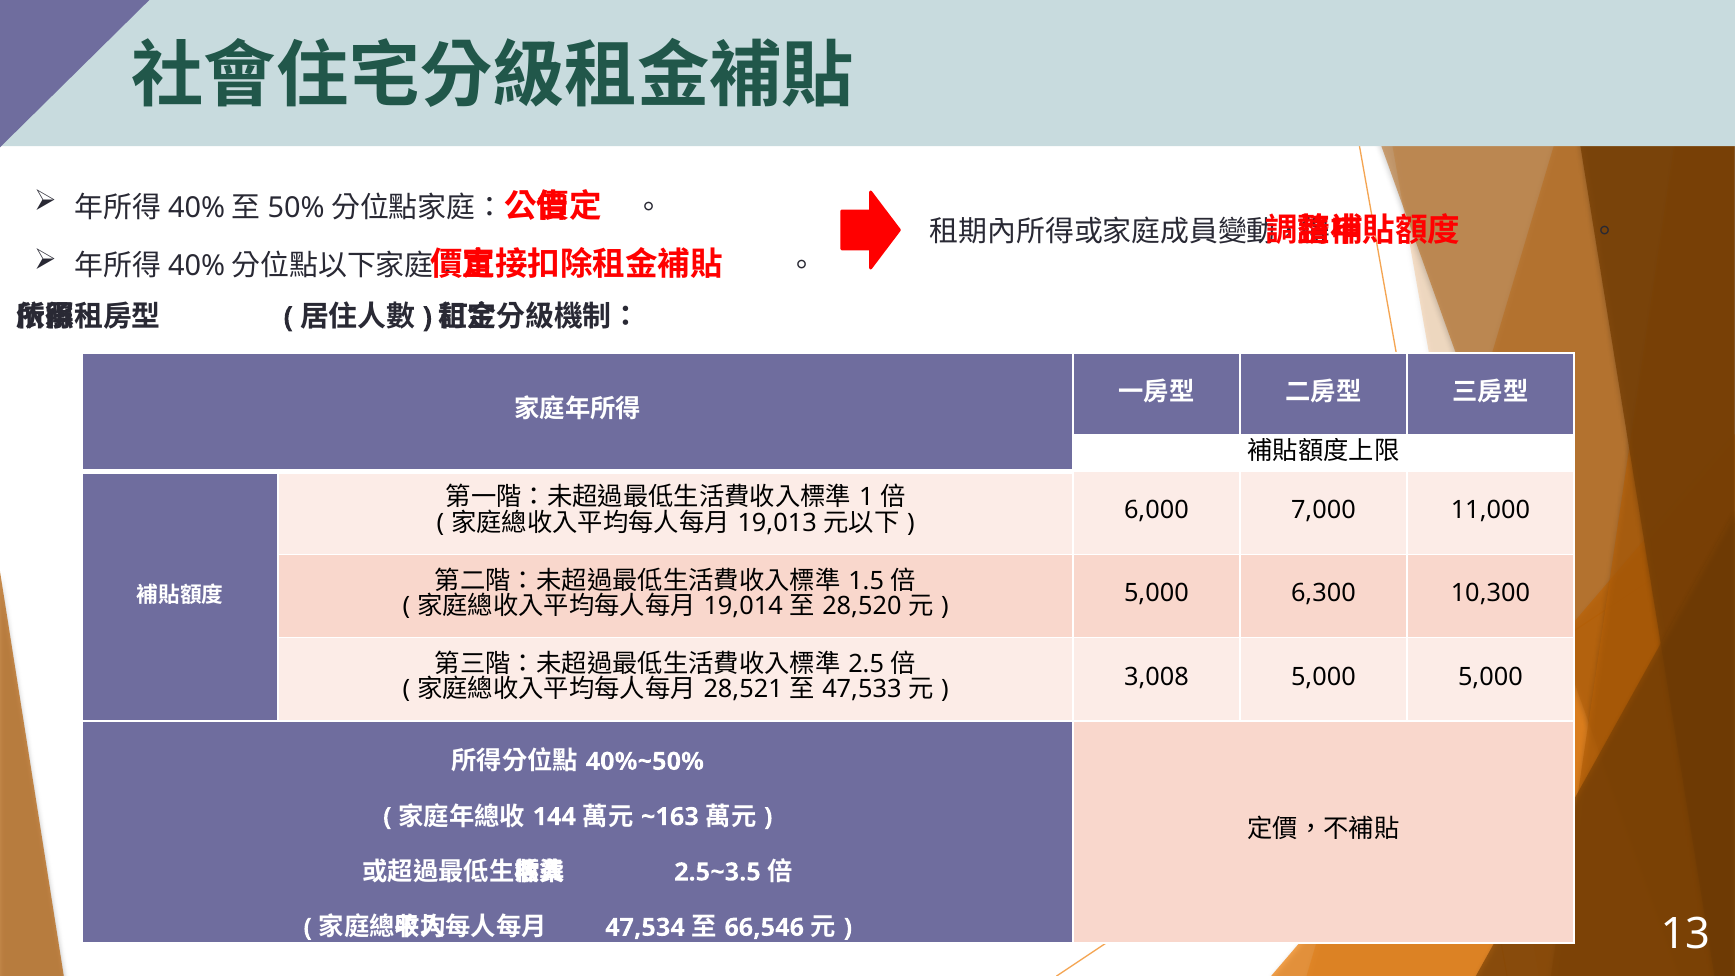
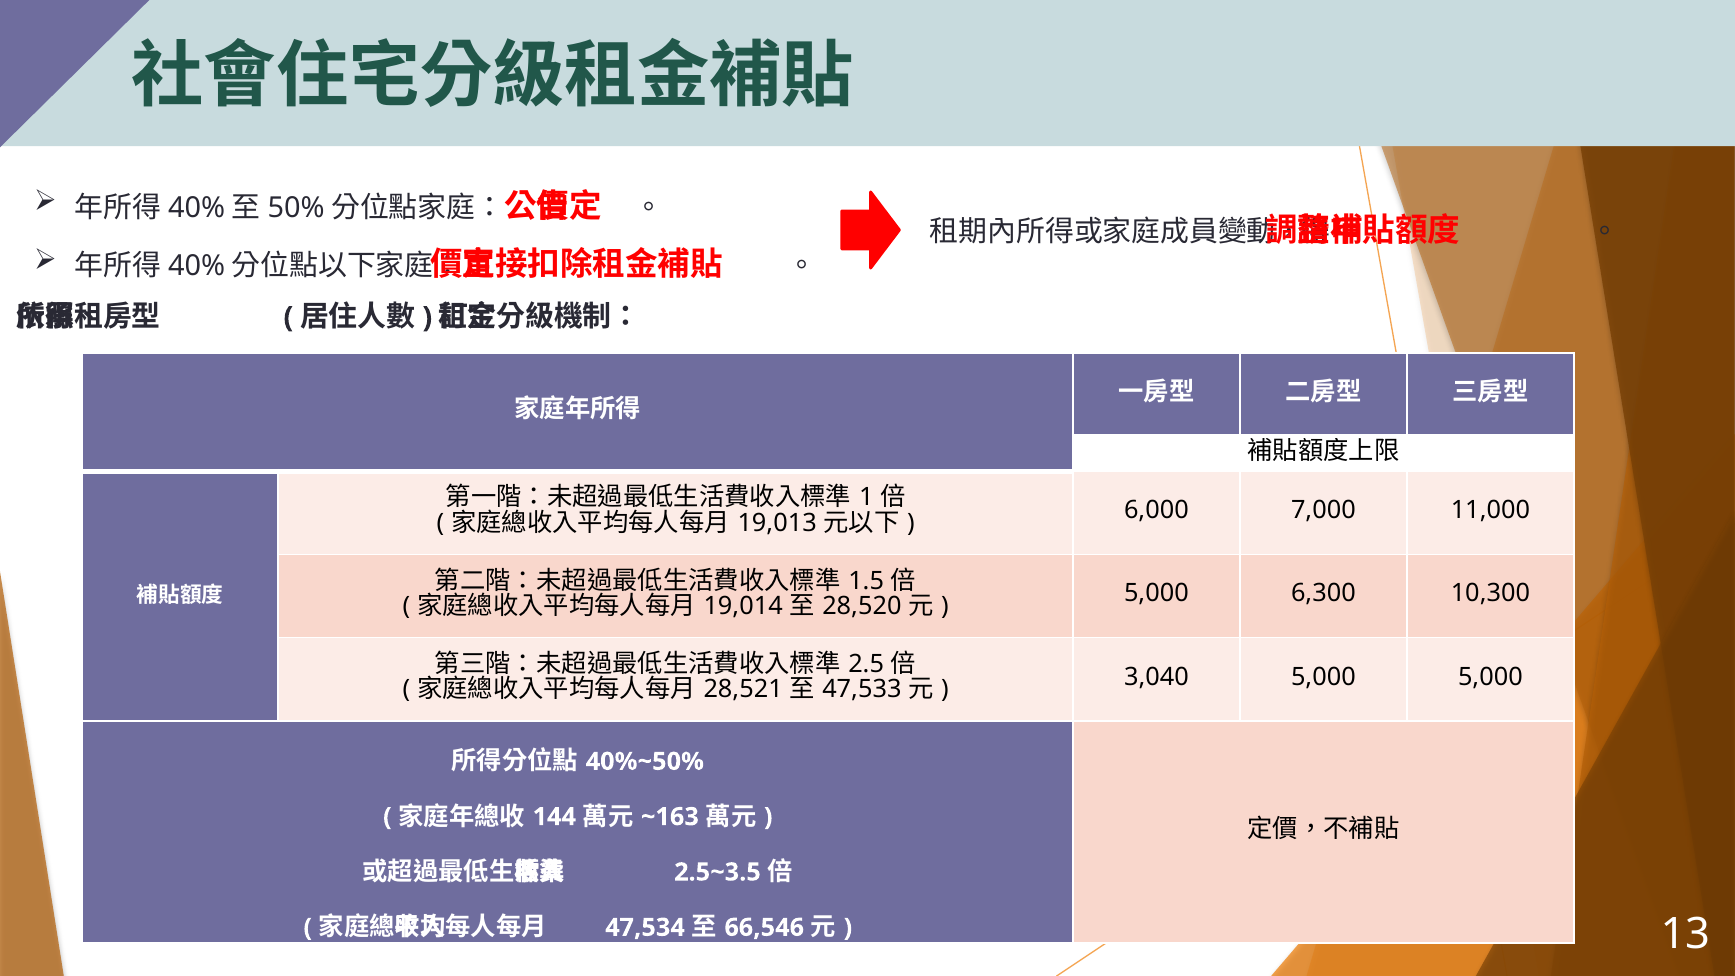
3,008: 3,008 -> 3,040 (1157, 677)
